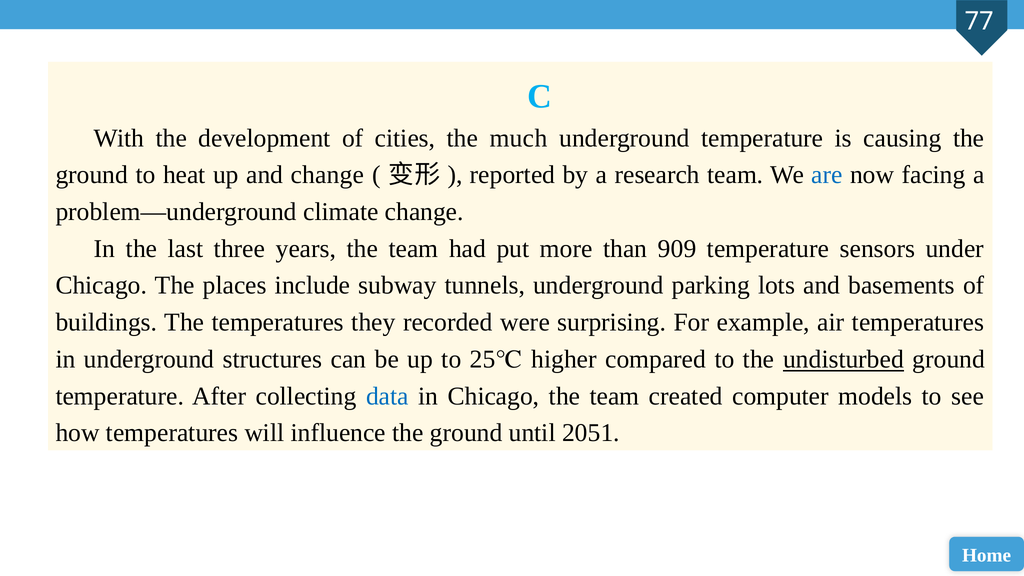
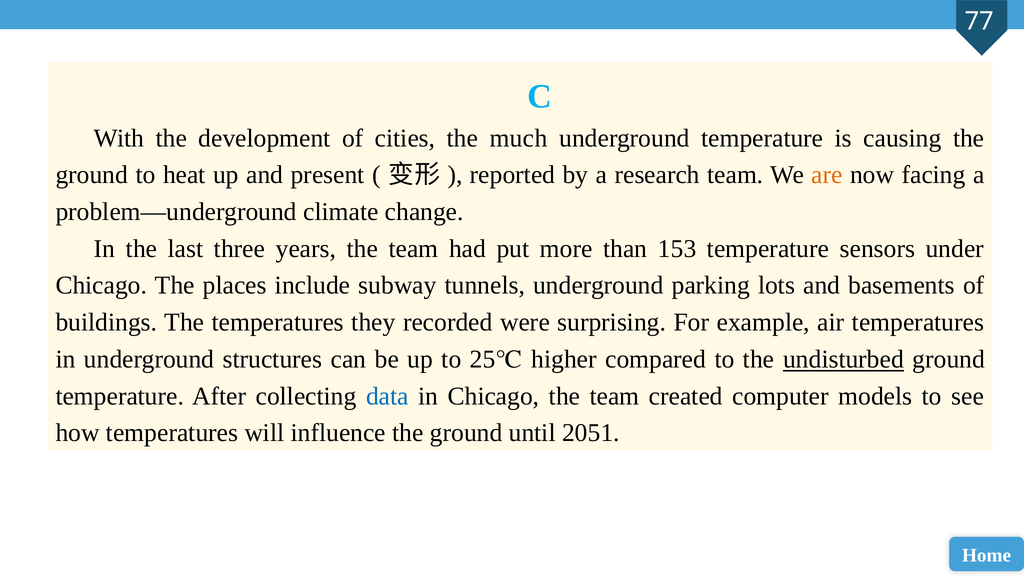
and change: change -> present (328, 175)
are colour: blue -> orange (827, 175)
909: 909 -> 153 (677, 249)
